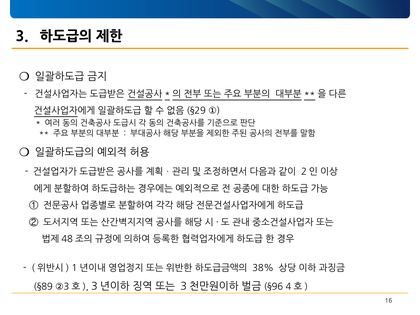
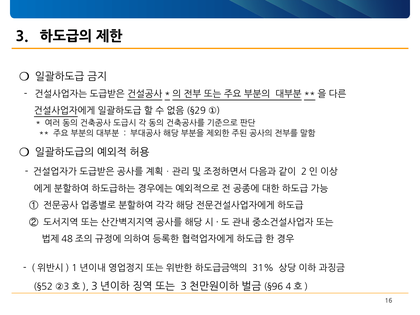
38%: 38% -> 31% (263, 268)
§89: §89 -> §52 (43, 287)
